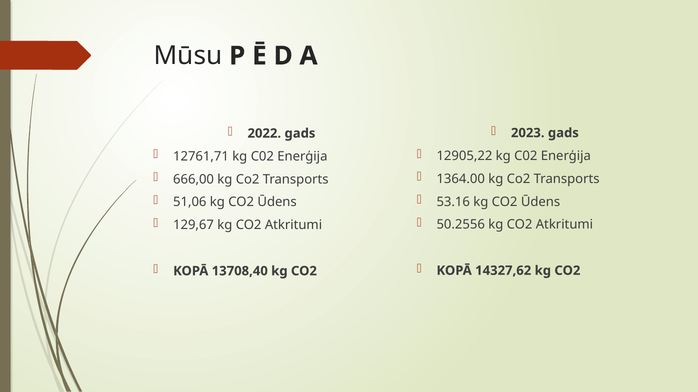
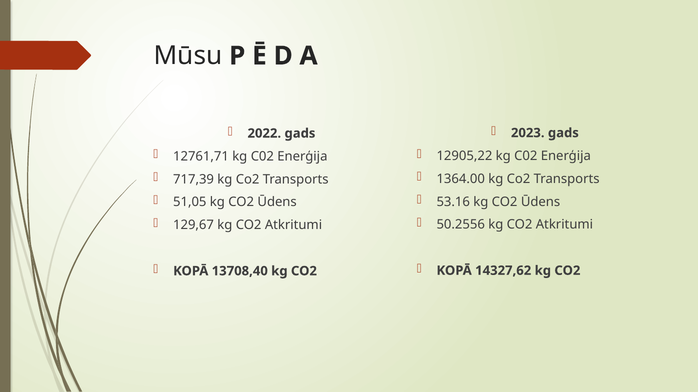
666,00: 666,00 -> 717,39 (194, 180)
51,06: 51,06 -> 51,05 (190, 202)
